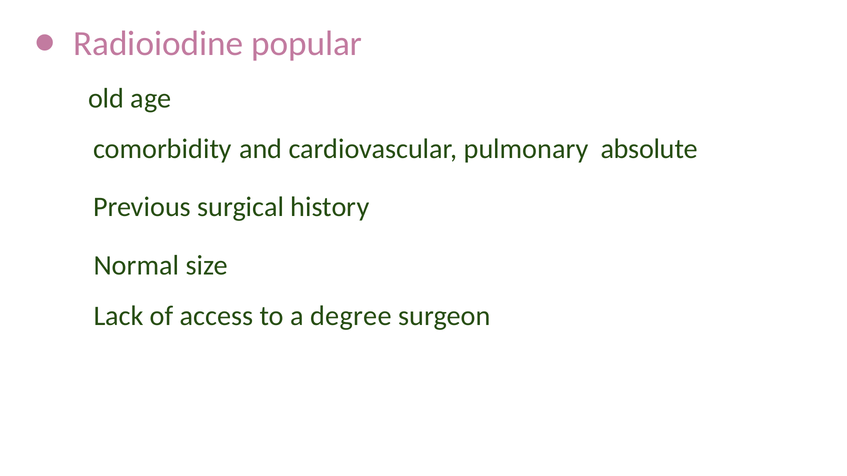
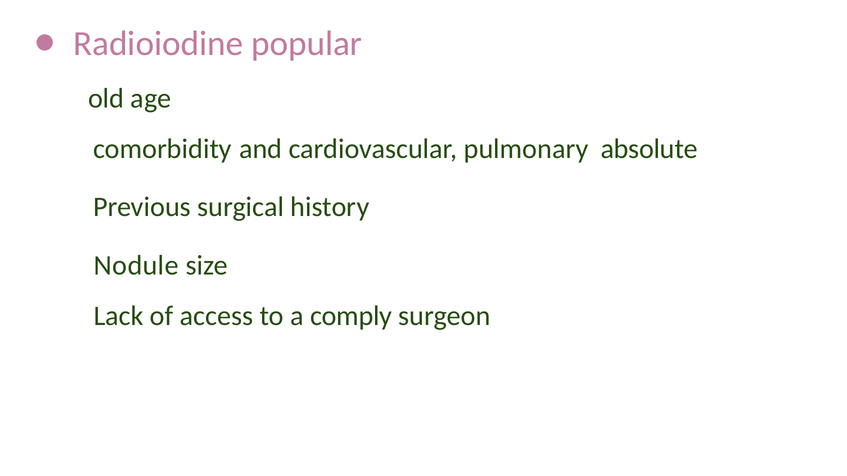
Normal: Normal -> Nodule (136, 266)
degree: degree -> comply (351, 316)
